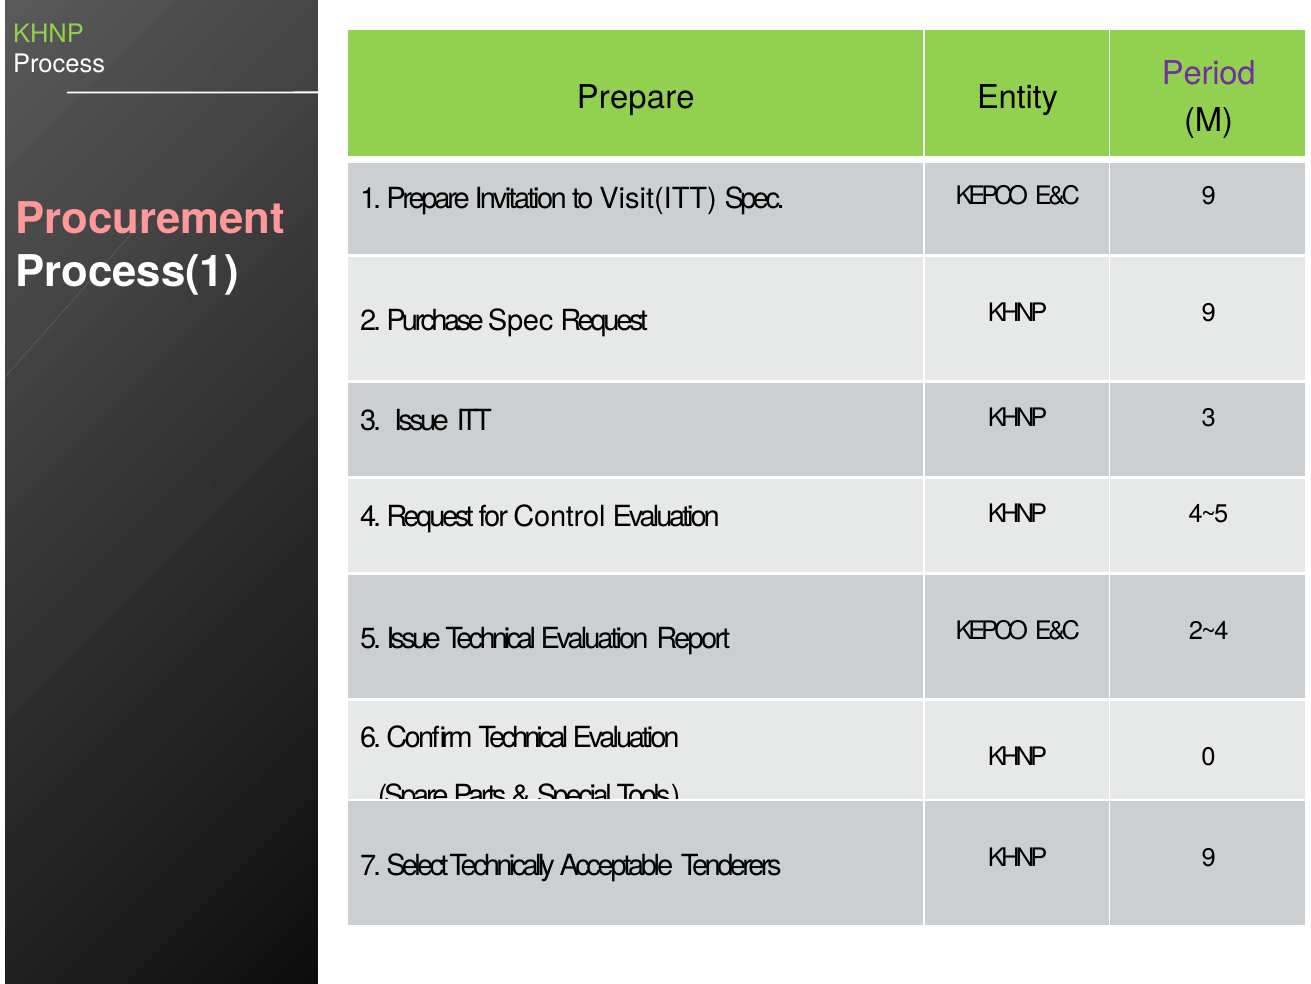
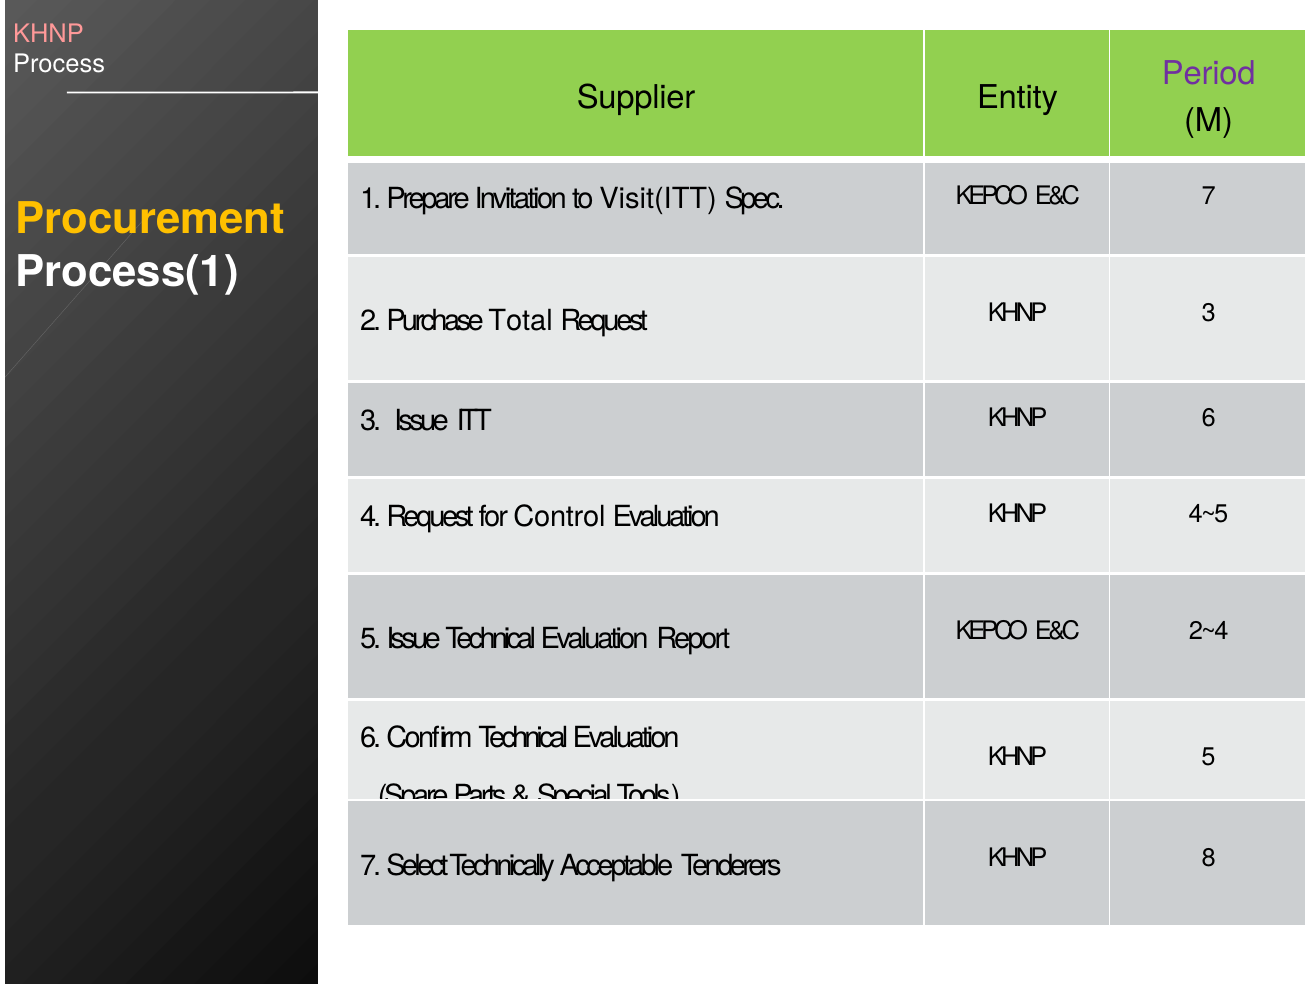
KHNP colour: light green -> pink (48, 34)
Prepare: Prepare -> Supplier (636, 97)
E&C 9: 9 -> 7 (1209, 196)
Procurement colour: pink -> yellow (150, 219)
Purchase Spec: Spec -> Total (521, 321)
Request KHNP 9: 9 -> 3 (1209, 313)
KHNP 3: 3 -> 6 (1209, 418)
KHNP 0: 0 -> 5 (1209, 757)
Tenderers KHNP 9: 9 -> 8 (1209, 857)
